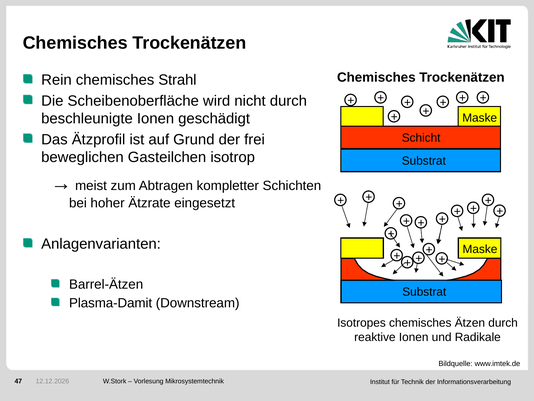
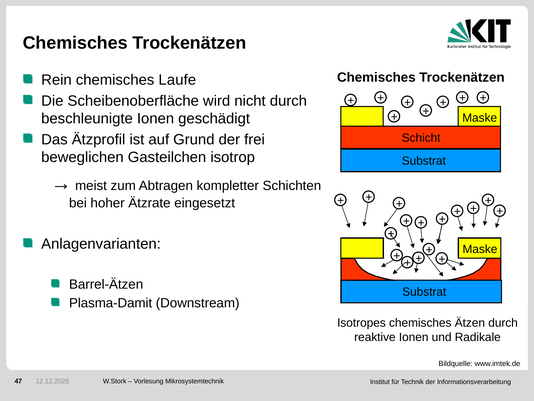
Strahl: Strahl -> Laufe (177, 80)
